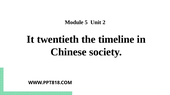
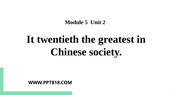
timeline: timeline -> greatest (116, 40)
